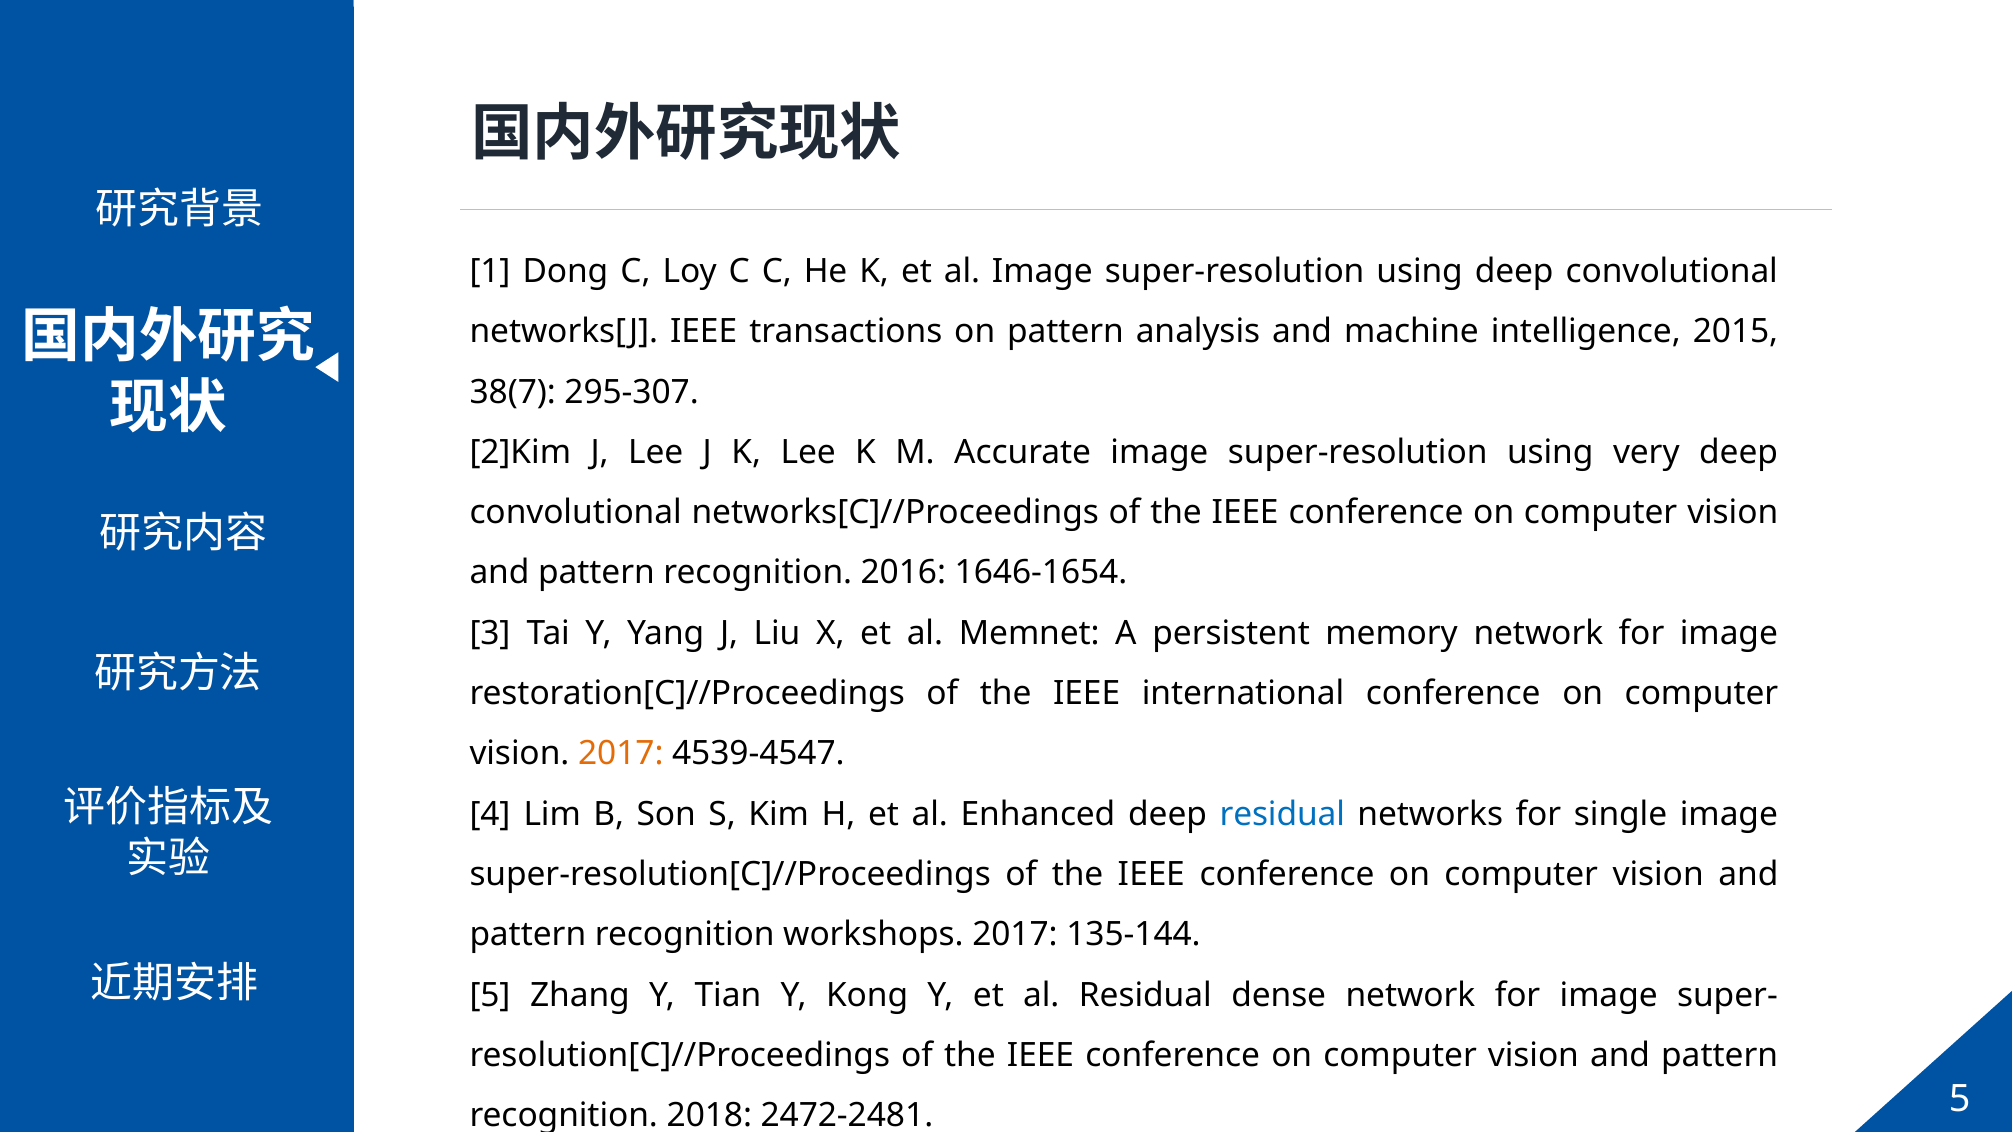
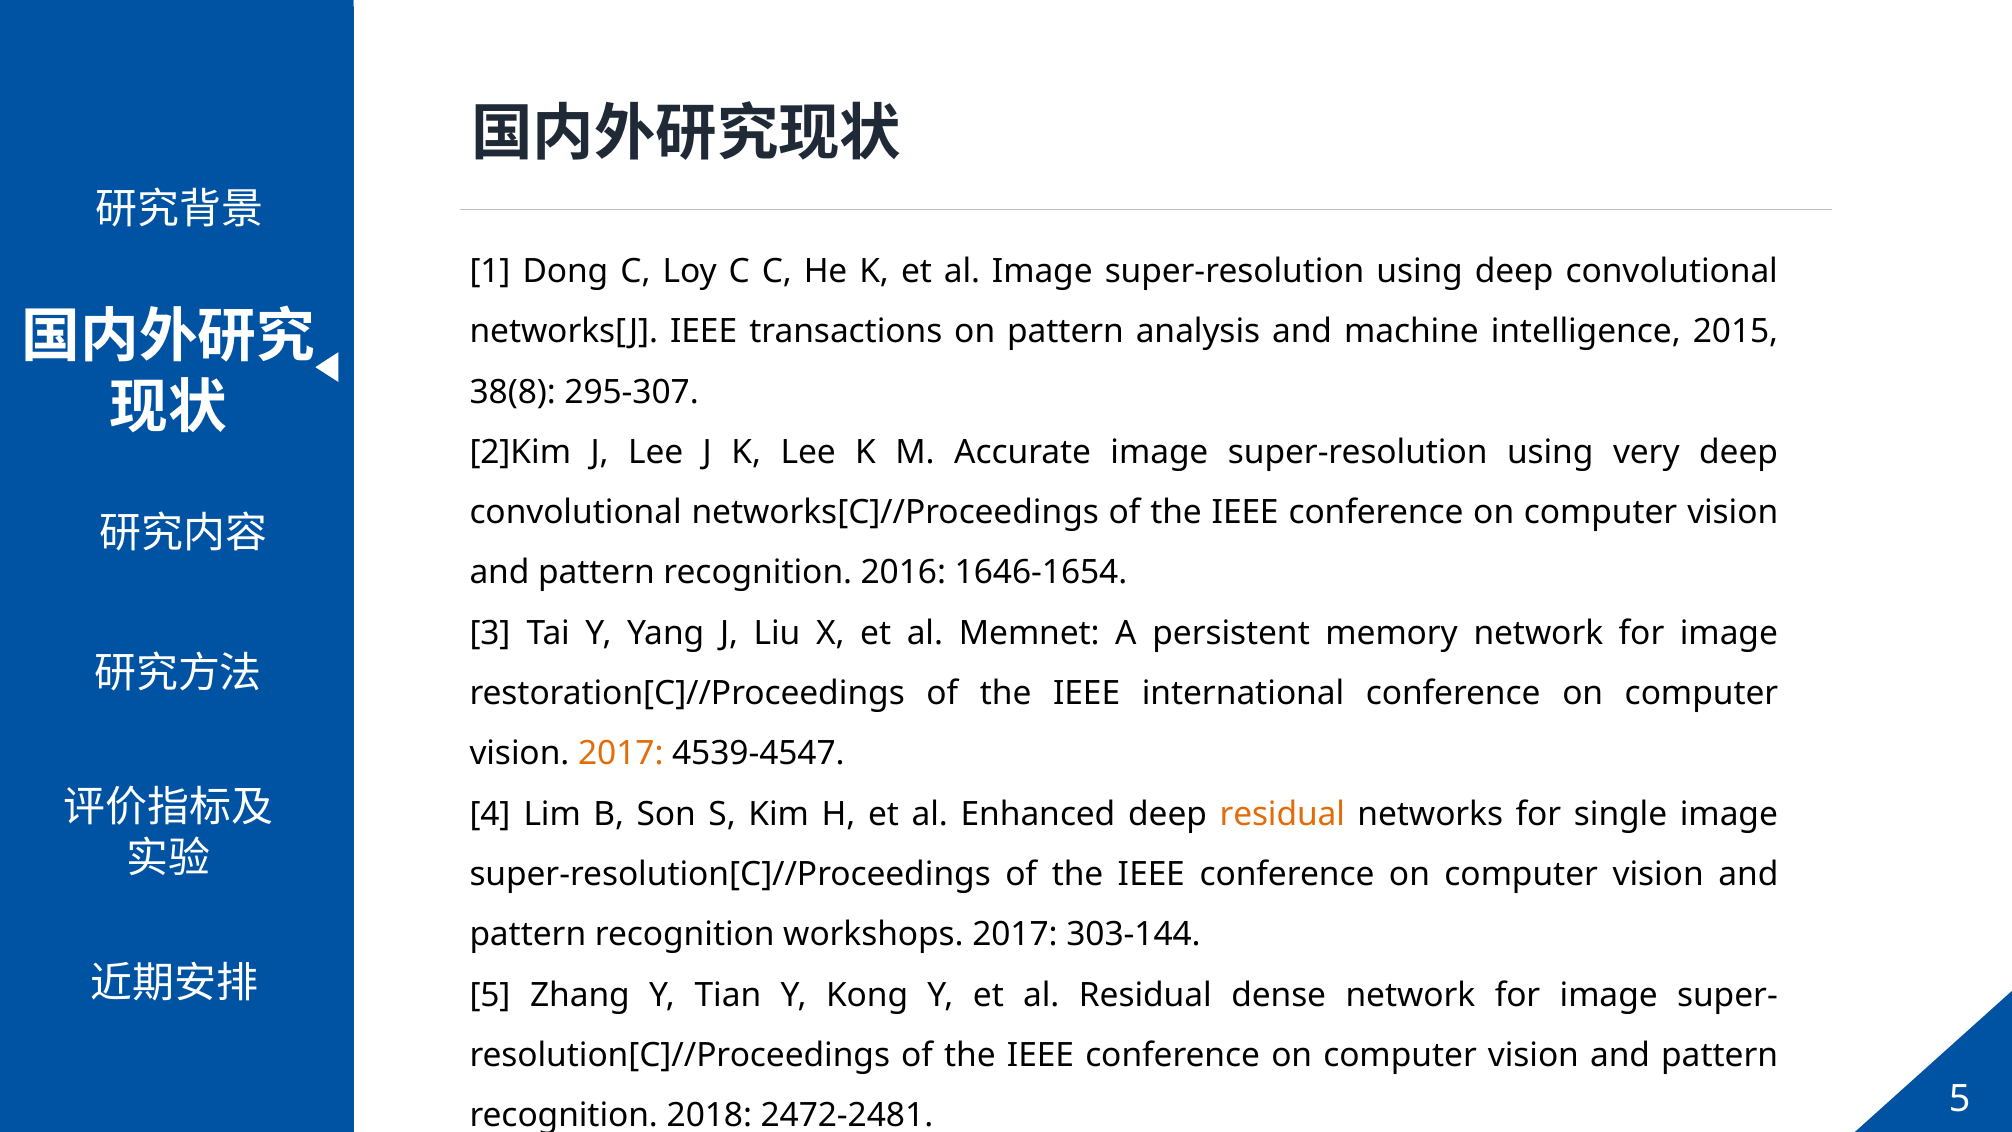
38(7: 38(7 -> 38(8 (513, 392)
residual colour: blue -> orange (1282, 814)
135-144: 135-144 -> 303-144 (1134, 935)
